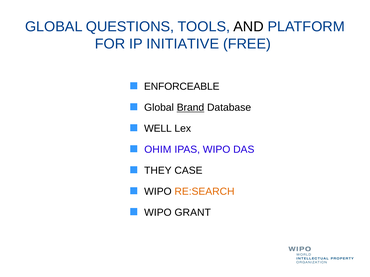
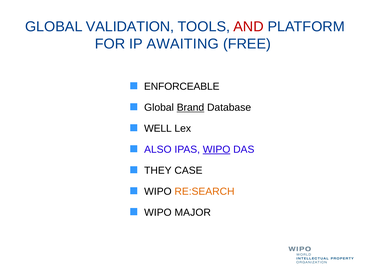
QUESTIONS: QUESTIONS -> VALIDATION (130, 27)
AND colour: black -> red (249, 27)
INITIATIVE: INITIATIVE -> AWAITING (183, 44)
OHIM: OHIM -> ALSO (158, 150)
WIPO underline: none -> present (217, 150)
GRANT: GRANT -> MAJOR (193, 213)
